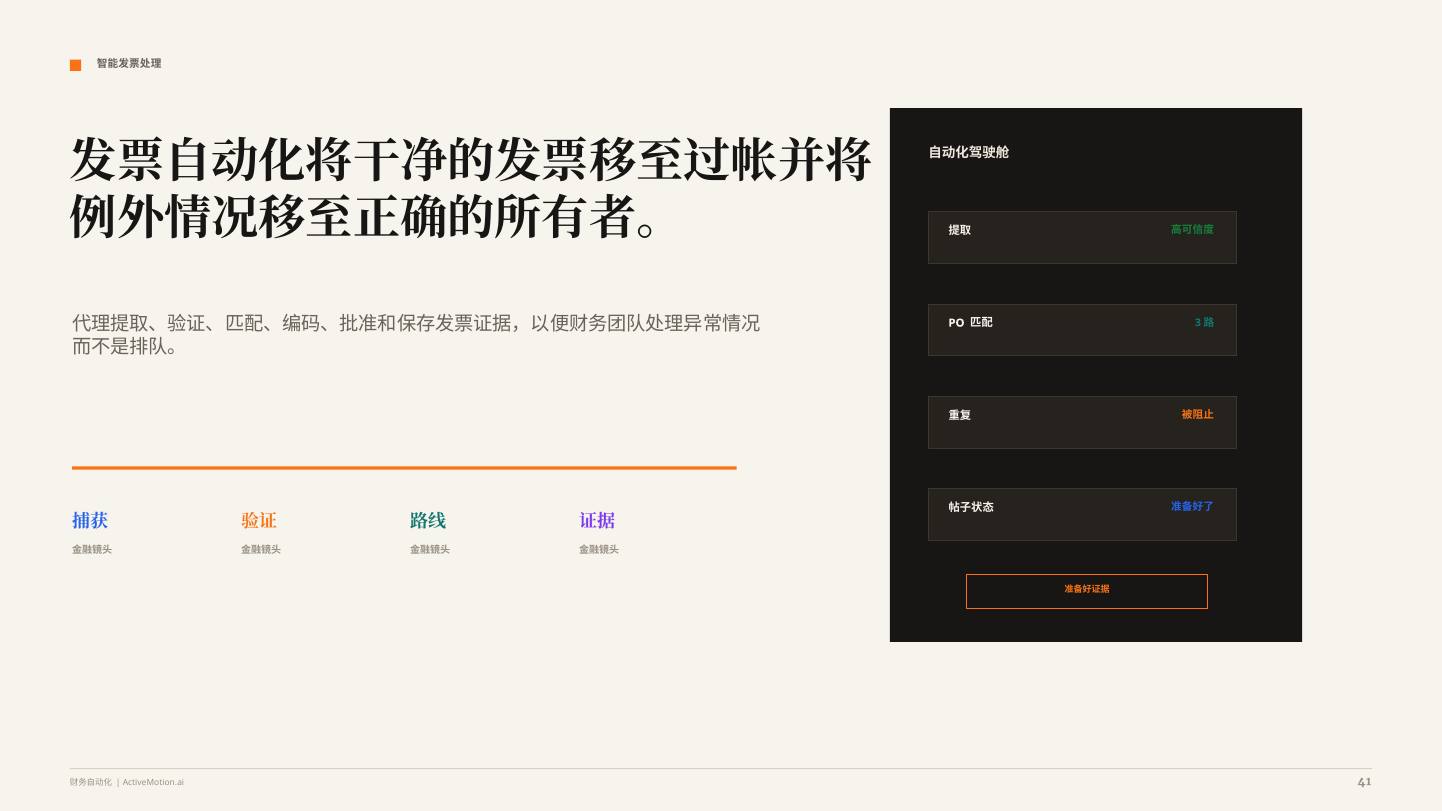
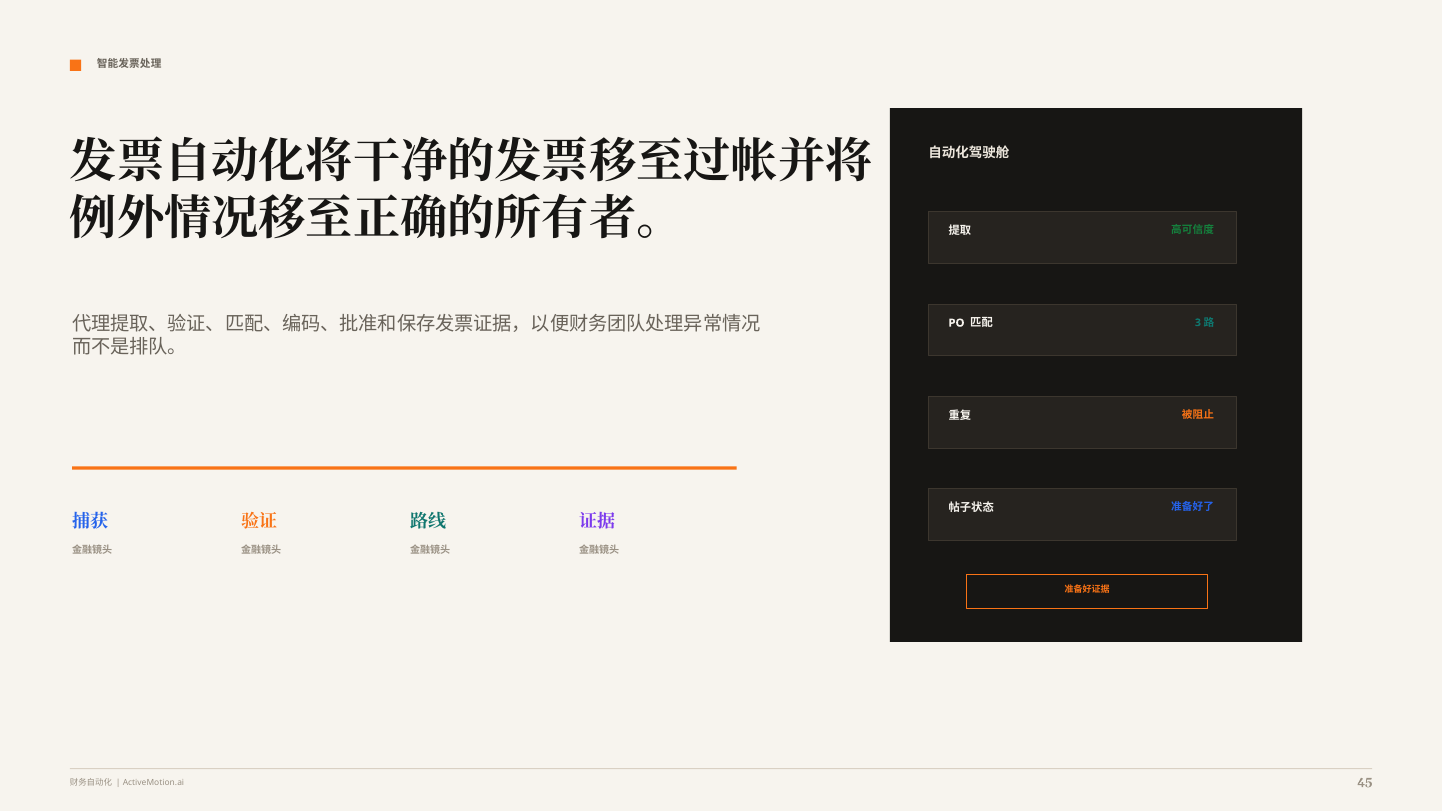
41: 41 -> 45 (1365, 781)
